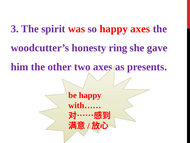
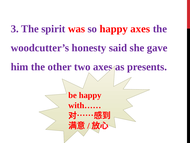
ring: ring -> said (118, 48)
